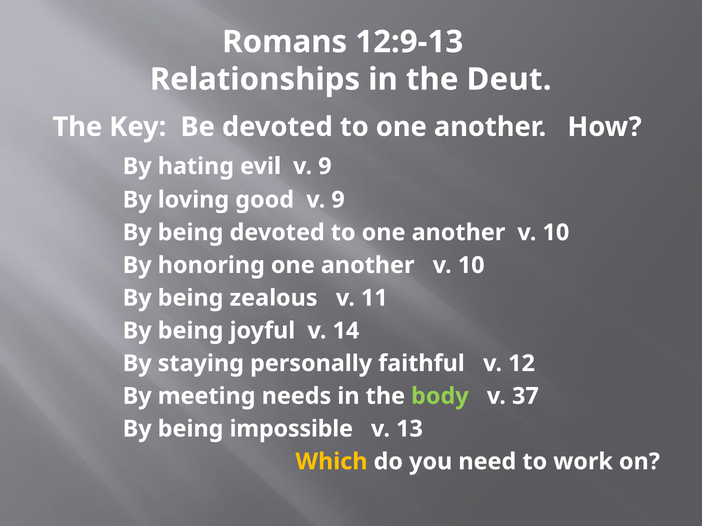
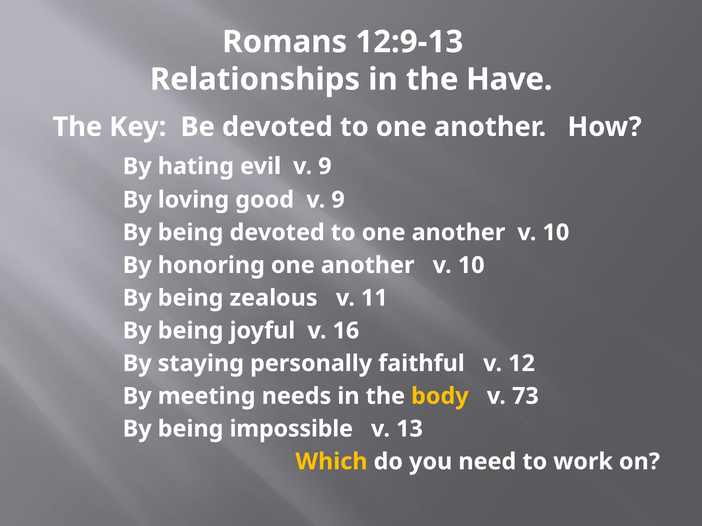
Deut: Deut -> Have (509, 79)
14: 14 -> 16 (346, 331)
body colour: light green -> yellow (440, 396)
37: 37 -> 73 (525, 396)
